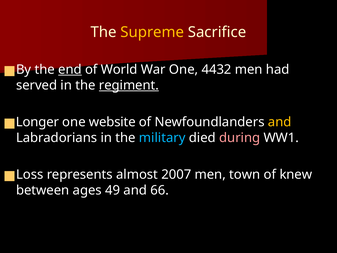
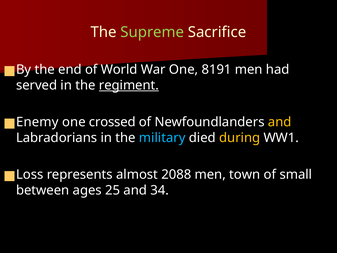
Supreme colour: yellow -> light green (152, 32)
end underline: present -> none (70, 69)
4432: 4432 -> 8191 (217, 69)
Longer: Longer -> Enemy (37, 122)
website: website -> crossed (112, 122)
during colour: pink -> yellow (240, 138)
2007: 2007 -> 2088 (176, 174)
knew: knew -> small (296, 174)
49: 49 -> 25 (113, 190)
66: 66 -> 34 (160, 190)
